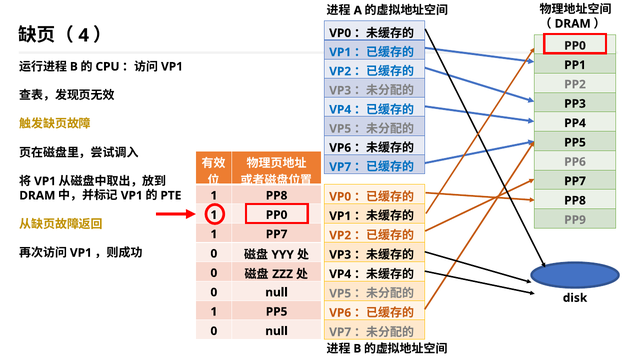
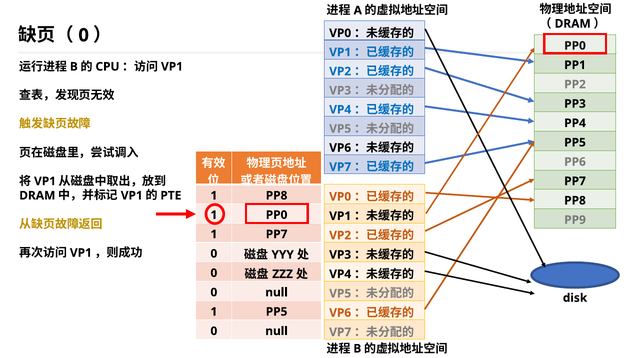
4: 4 -> 0 (84, 35)
